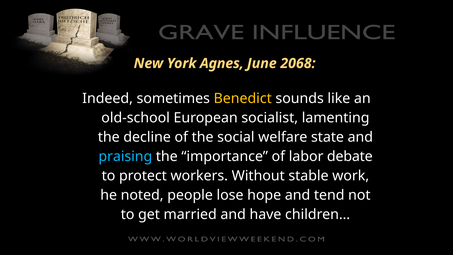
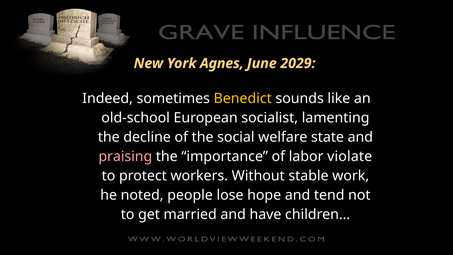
2068: 2068 -> 2029 (298, 63)
praising colour: light blue -> pink (125, 156)
debate: debate -> violate (350, 156)
